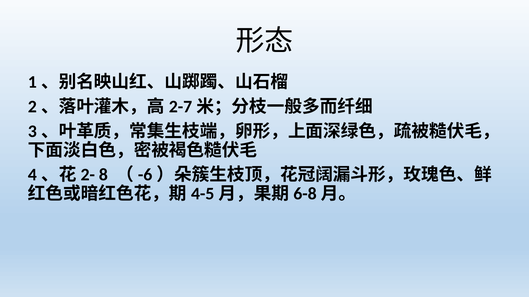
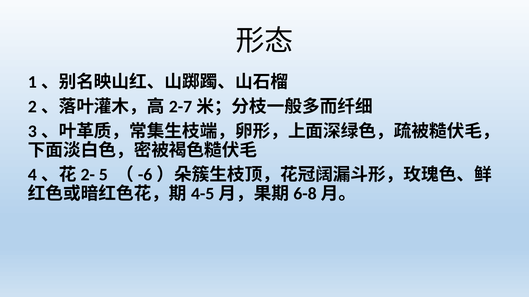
8: 8 -> 5 (103, 175)
